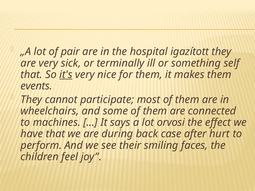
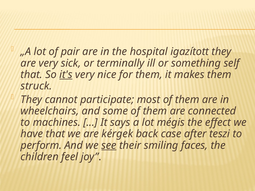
events: events -> struck (36, 86)
orvosi: orvosi -> mégis (171, 123)
during: during -> kérgek (117, 134)
hurt: hurt -> teszi (220, 134)
see underline: none -> present (109, 146)
